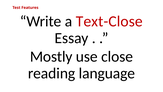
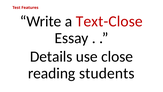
Mostly: Mostly -> Details (51, 56)
language: language -> students (107, 73)
